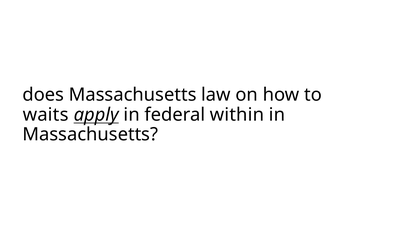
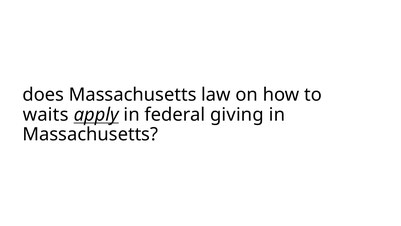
within: within -> giving (237, 114)
